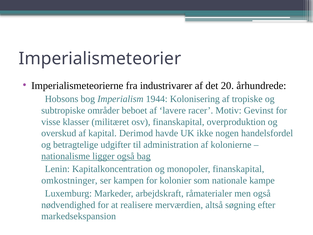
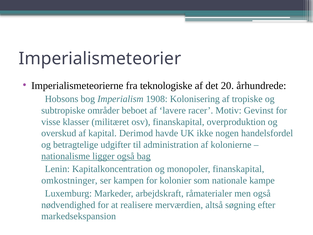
industrivarer: industrivarer -> teknologiske (166, 86)
1944: 1944 -> 1908 (157, 99)
